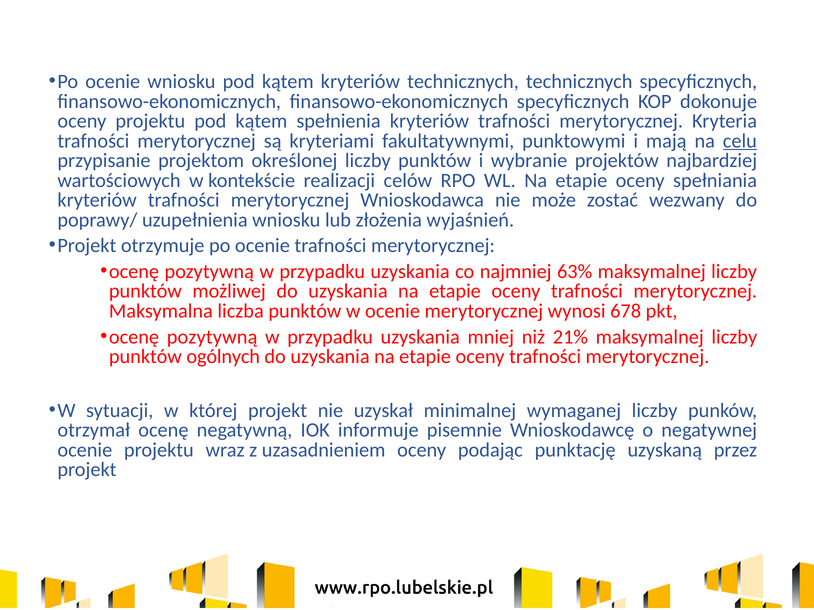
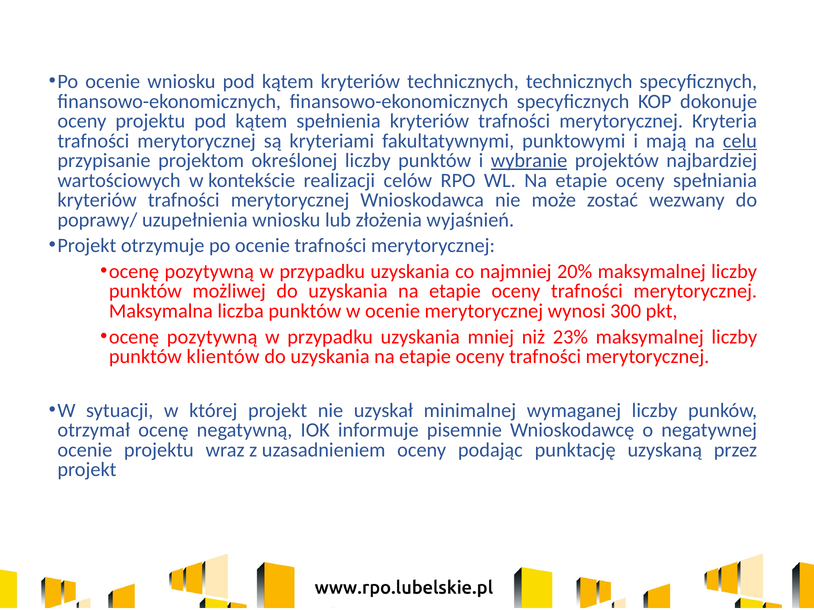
wybranie underline: none -> present (529, 161)
63%: 63% -> 20% (575, 272)
678: 678 -> 300 (626, 311)
21%: 21% -> 23% (570, 337)
ogólnych: ogólnych -> klientów (223, 357)
